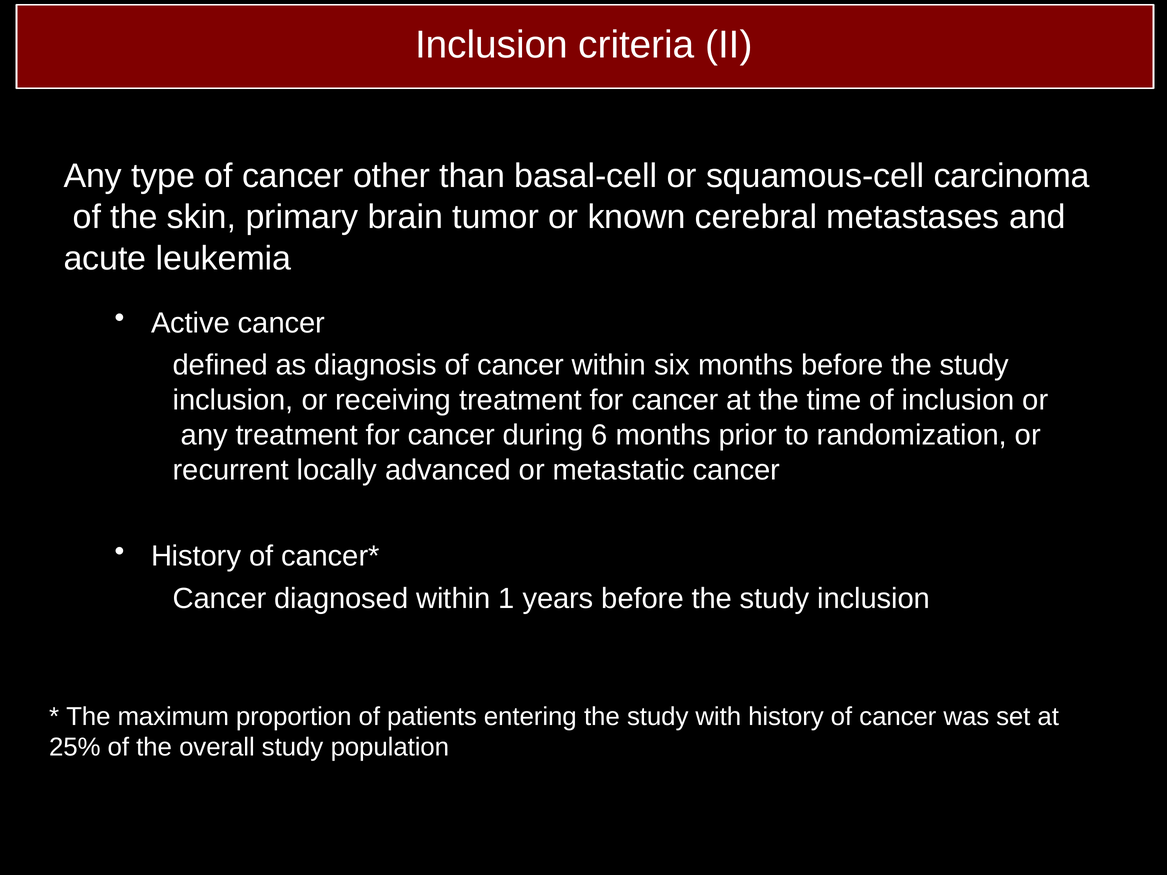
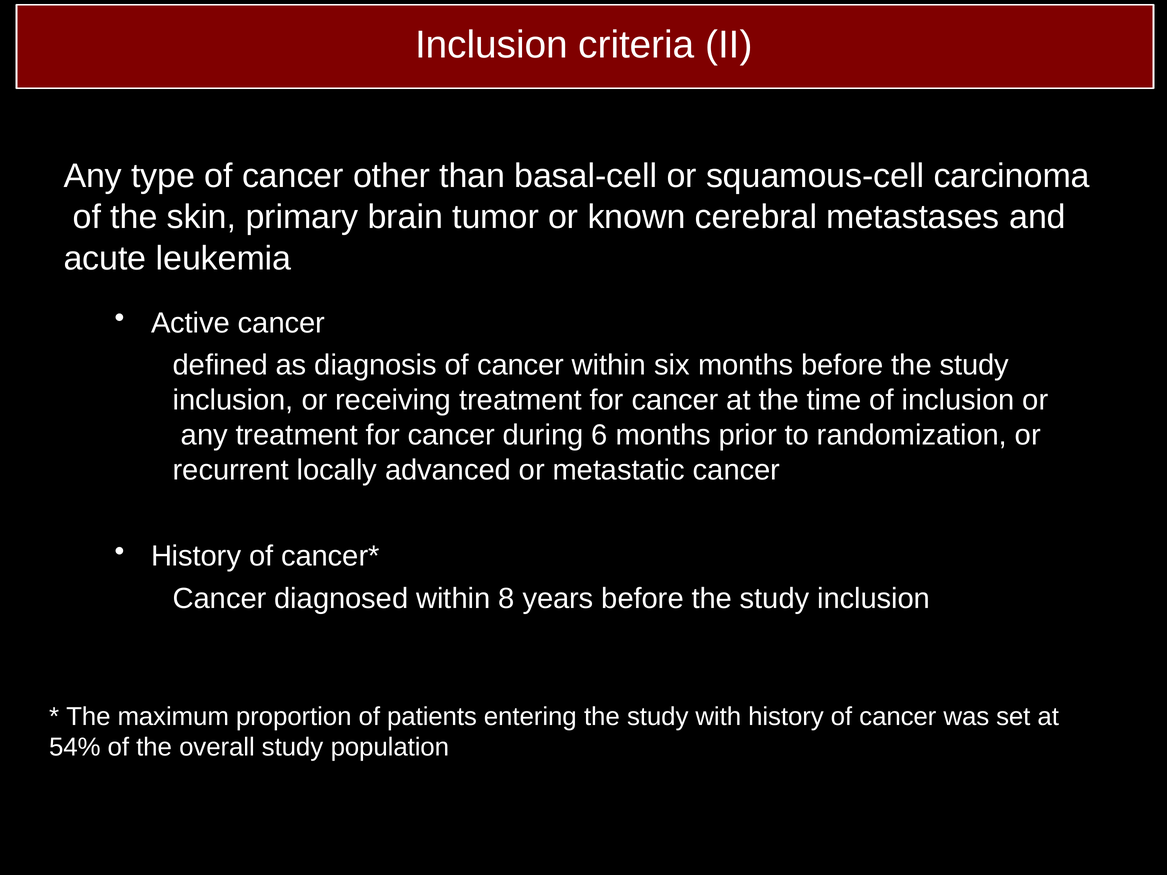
1: 1 -> 8 (506, 599)
25%: 25% -> 54% (75, 747)
